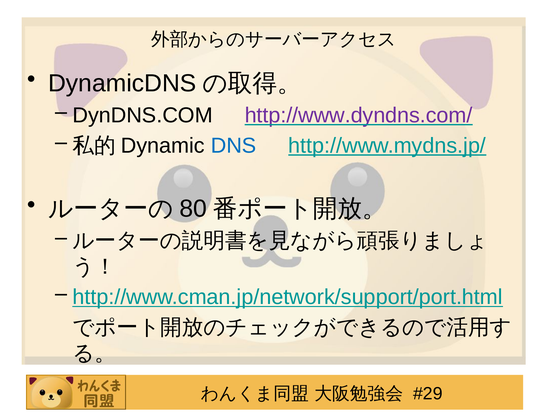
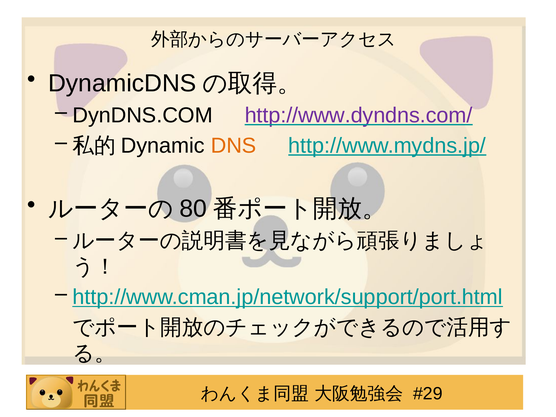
DNS colour: blue -> orange (234, 146)
